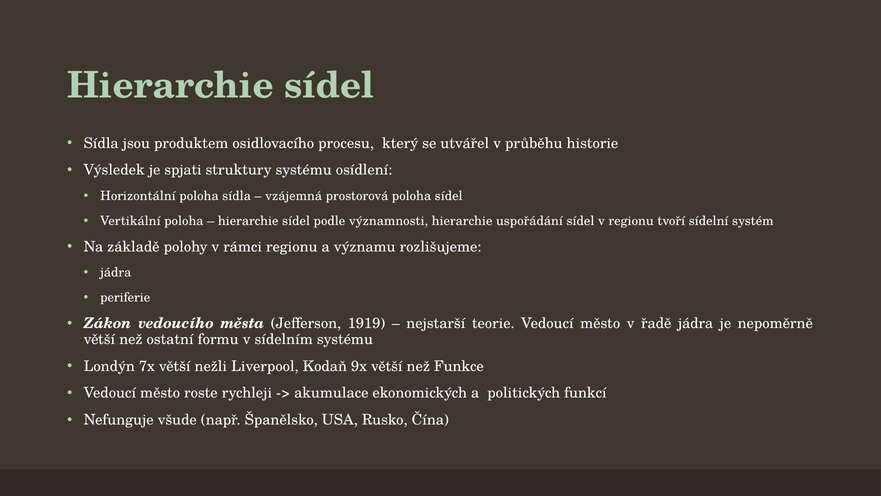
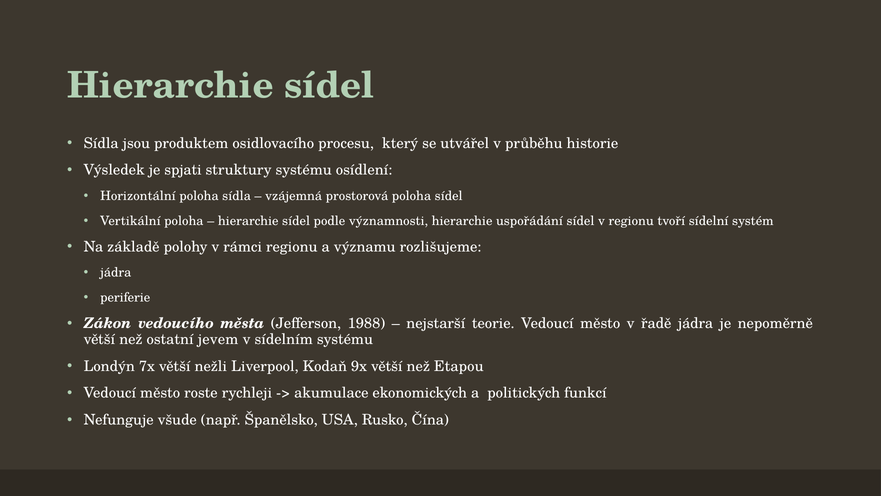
1919: 1919 -> 1988 (366, 323)
formu: formu -> jevem (218, 339)
Funkce: Funkce -> Etapou (459, 366)
